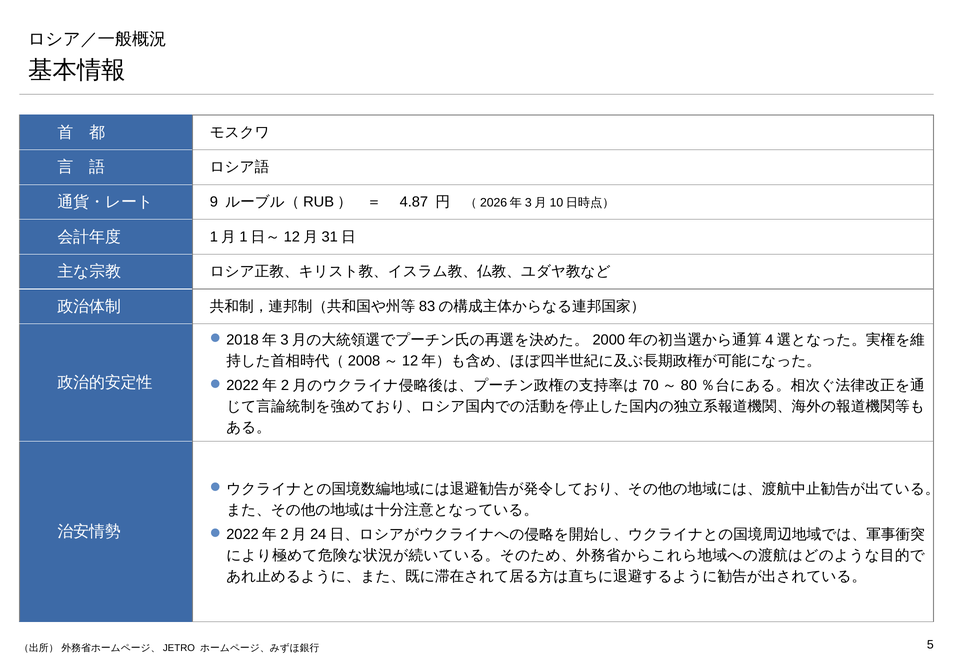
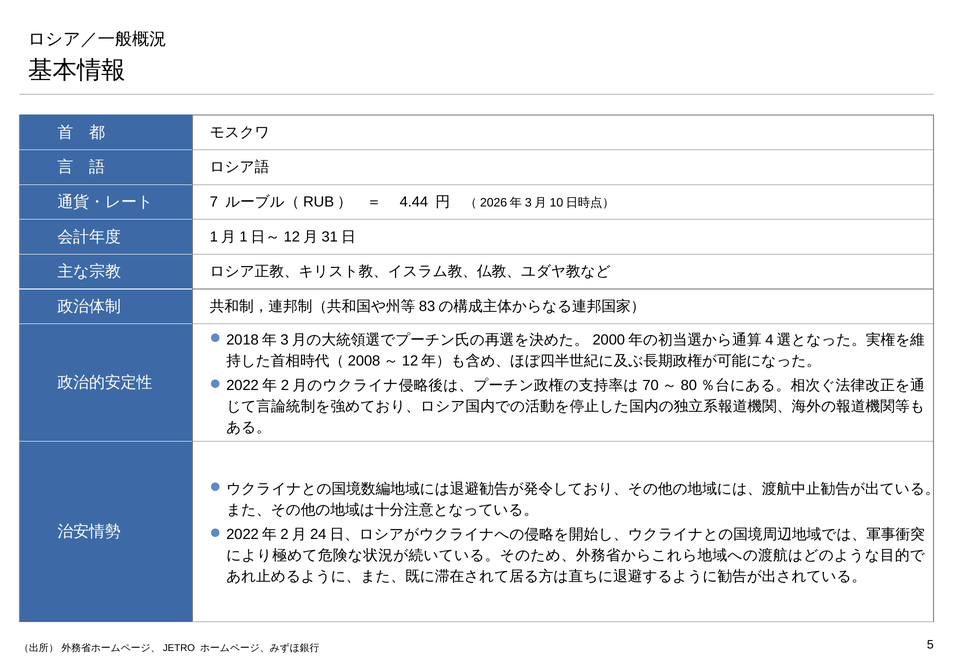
9: 9 -> 7 (214, 202)
4.87: 4.87 -> 4.44 (414, 202)
